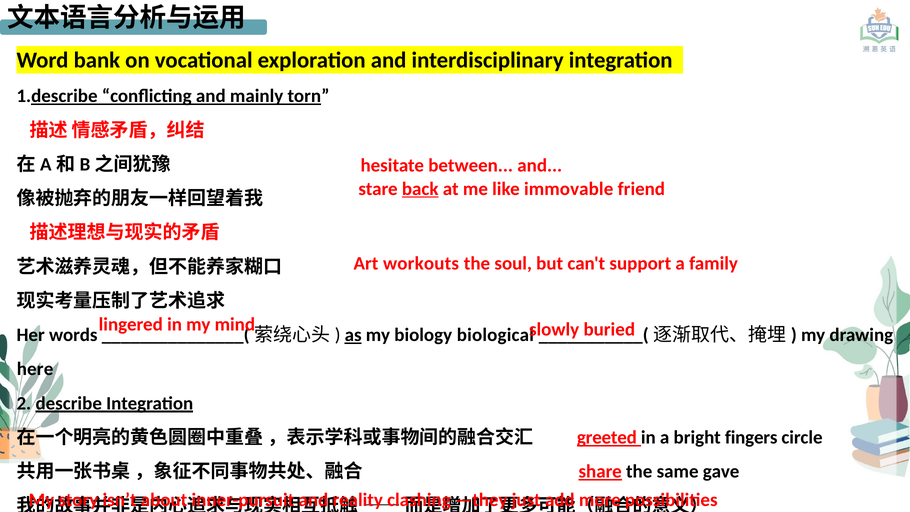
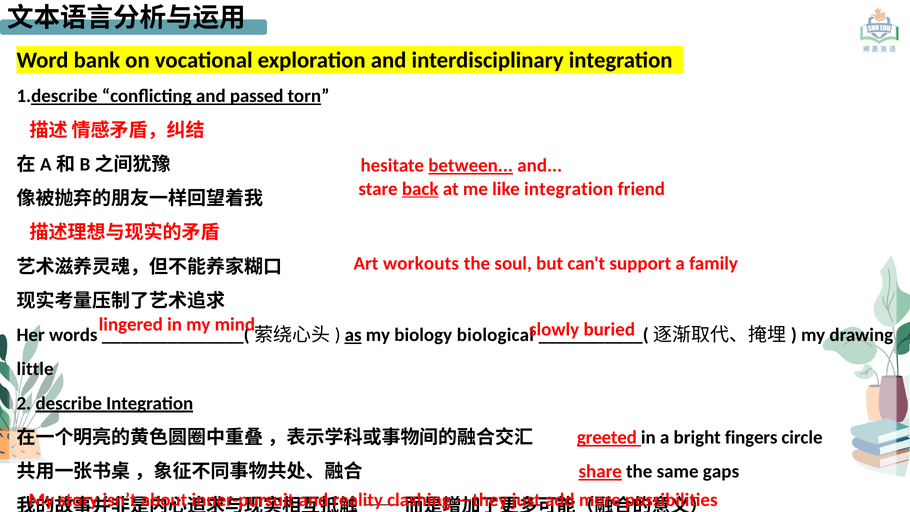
mainly: mainly -> passed (257, 96)
between underline: none -> present (471, 166)
like immovable: immovable -> integration (569, 189)
here: here -> little (35, 369)
gave: gave -> gaps (721, 472)
